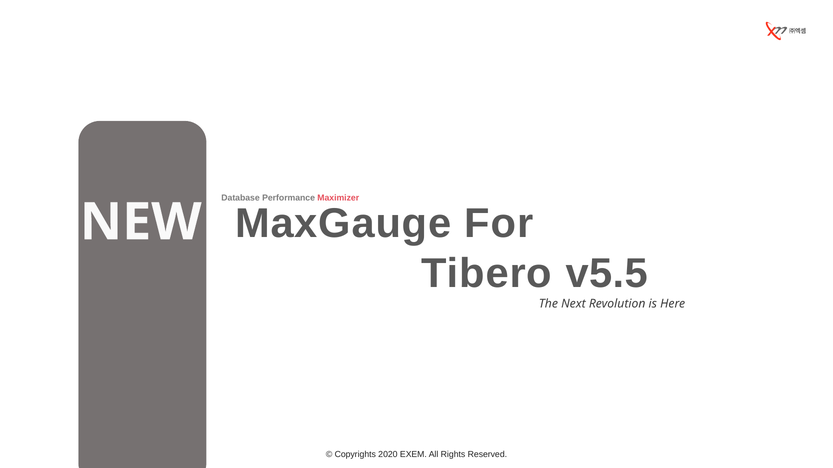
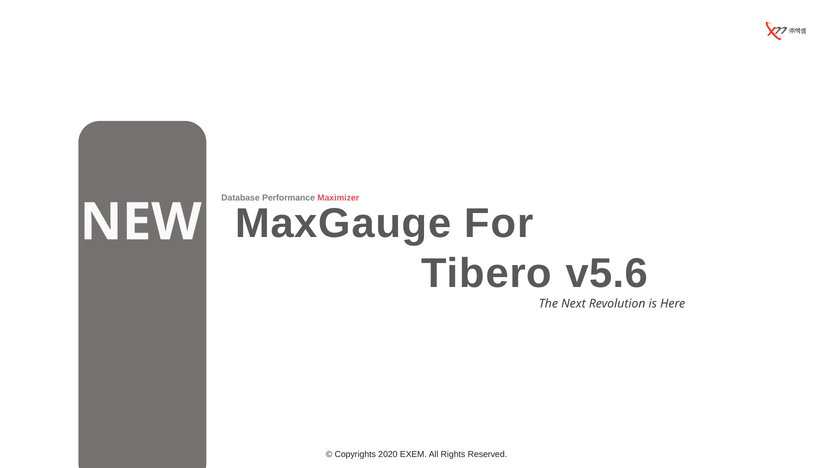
v5.5: v5.5 -> v5.6 (607, 274)
